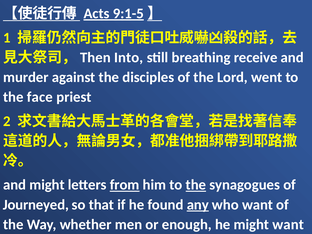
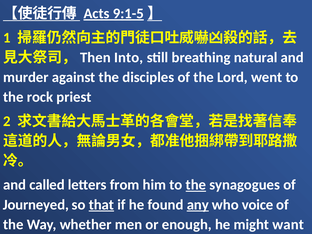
receive: receive -> natural (256, 57)
face: face -> rock (40, 97)
and might: might -> called (47, 185)
from underline: present -> none (125, 185)
that underline: none -> present (101, 205)
who want: want -> voice (258, 205)
